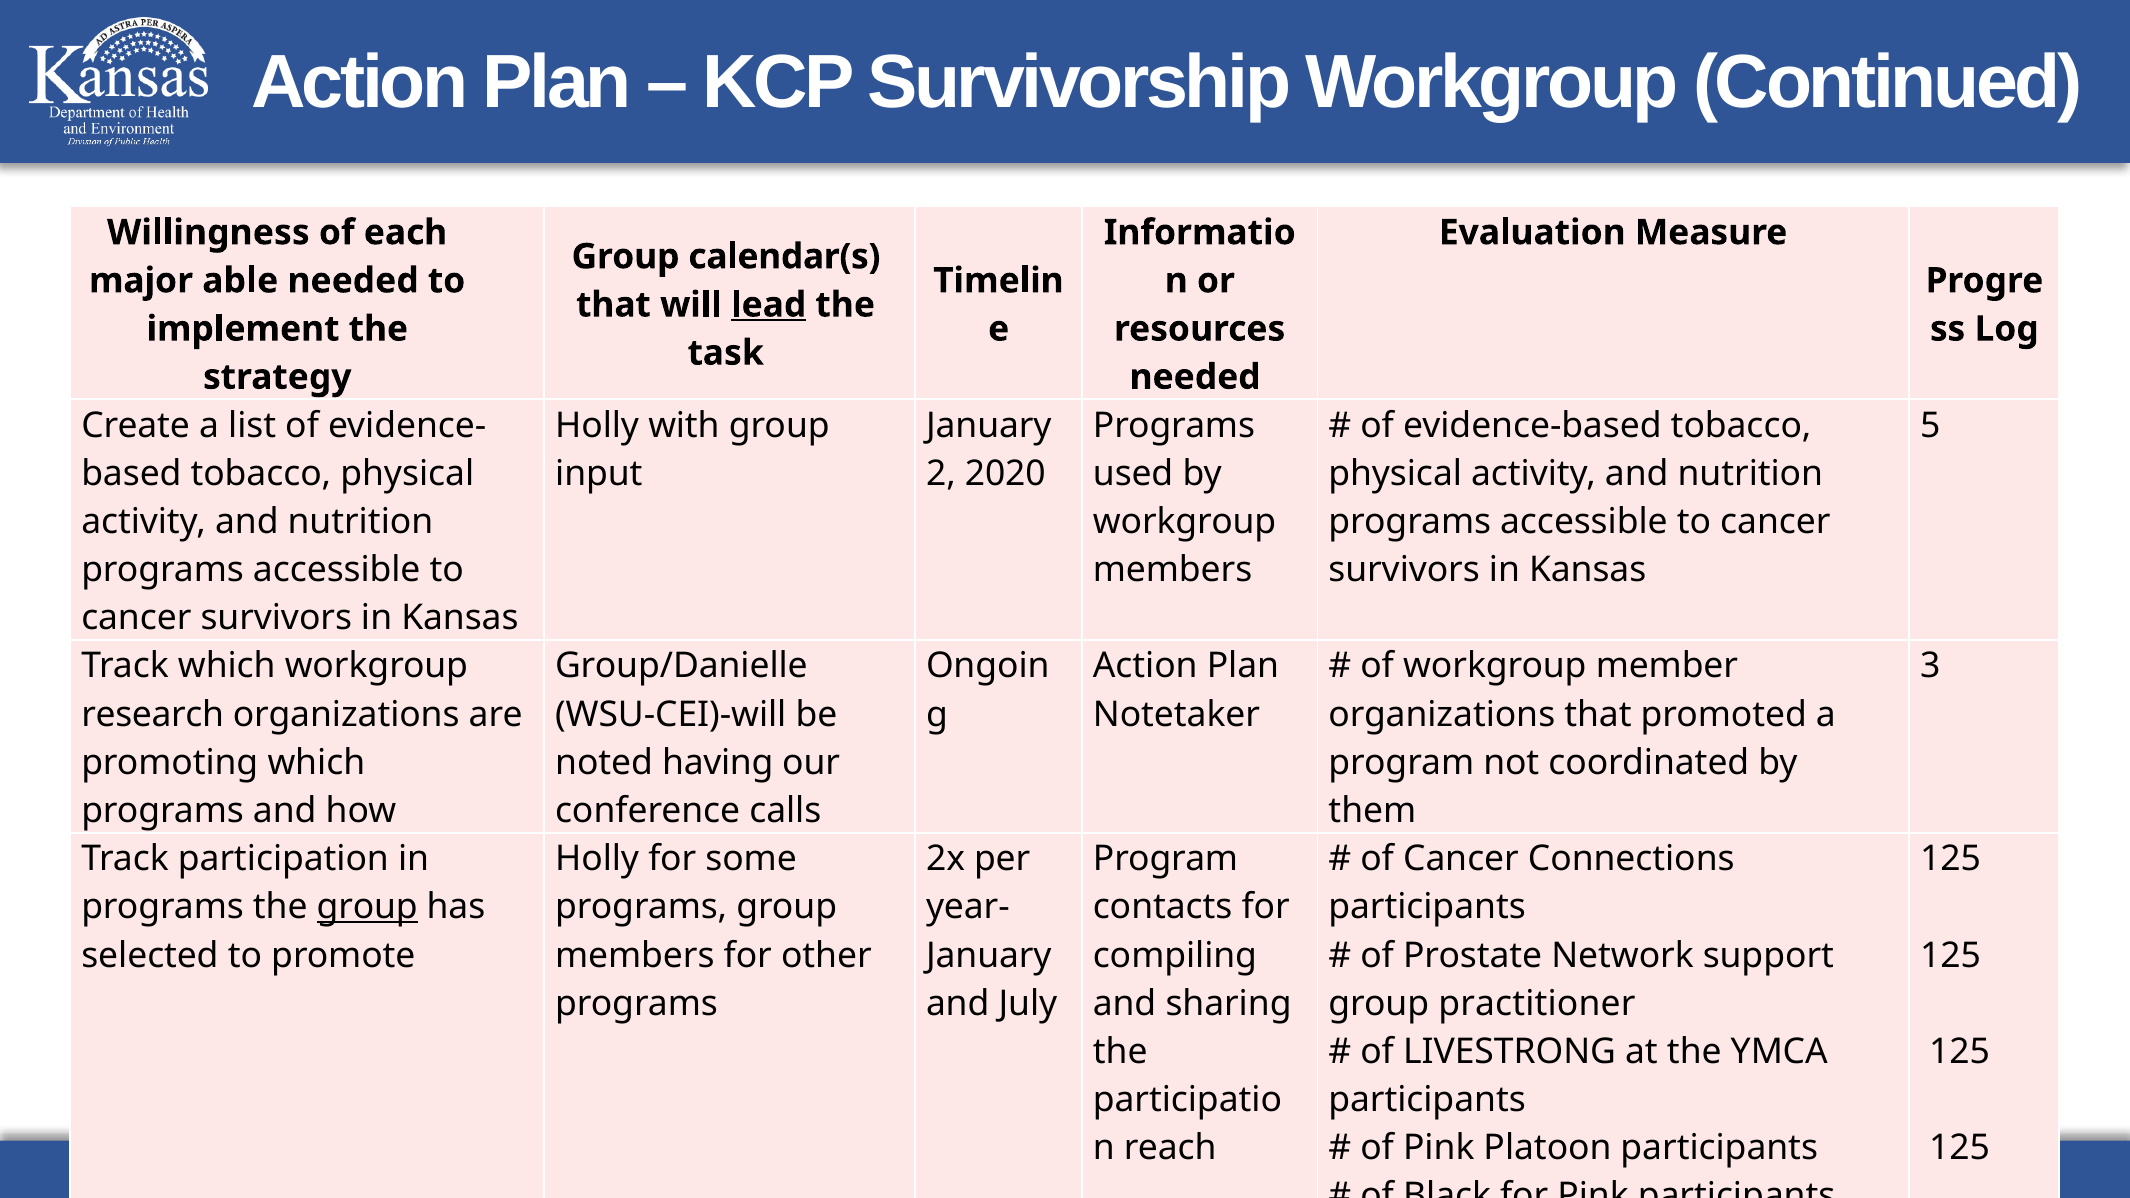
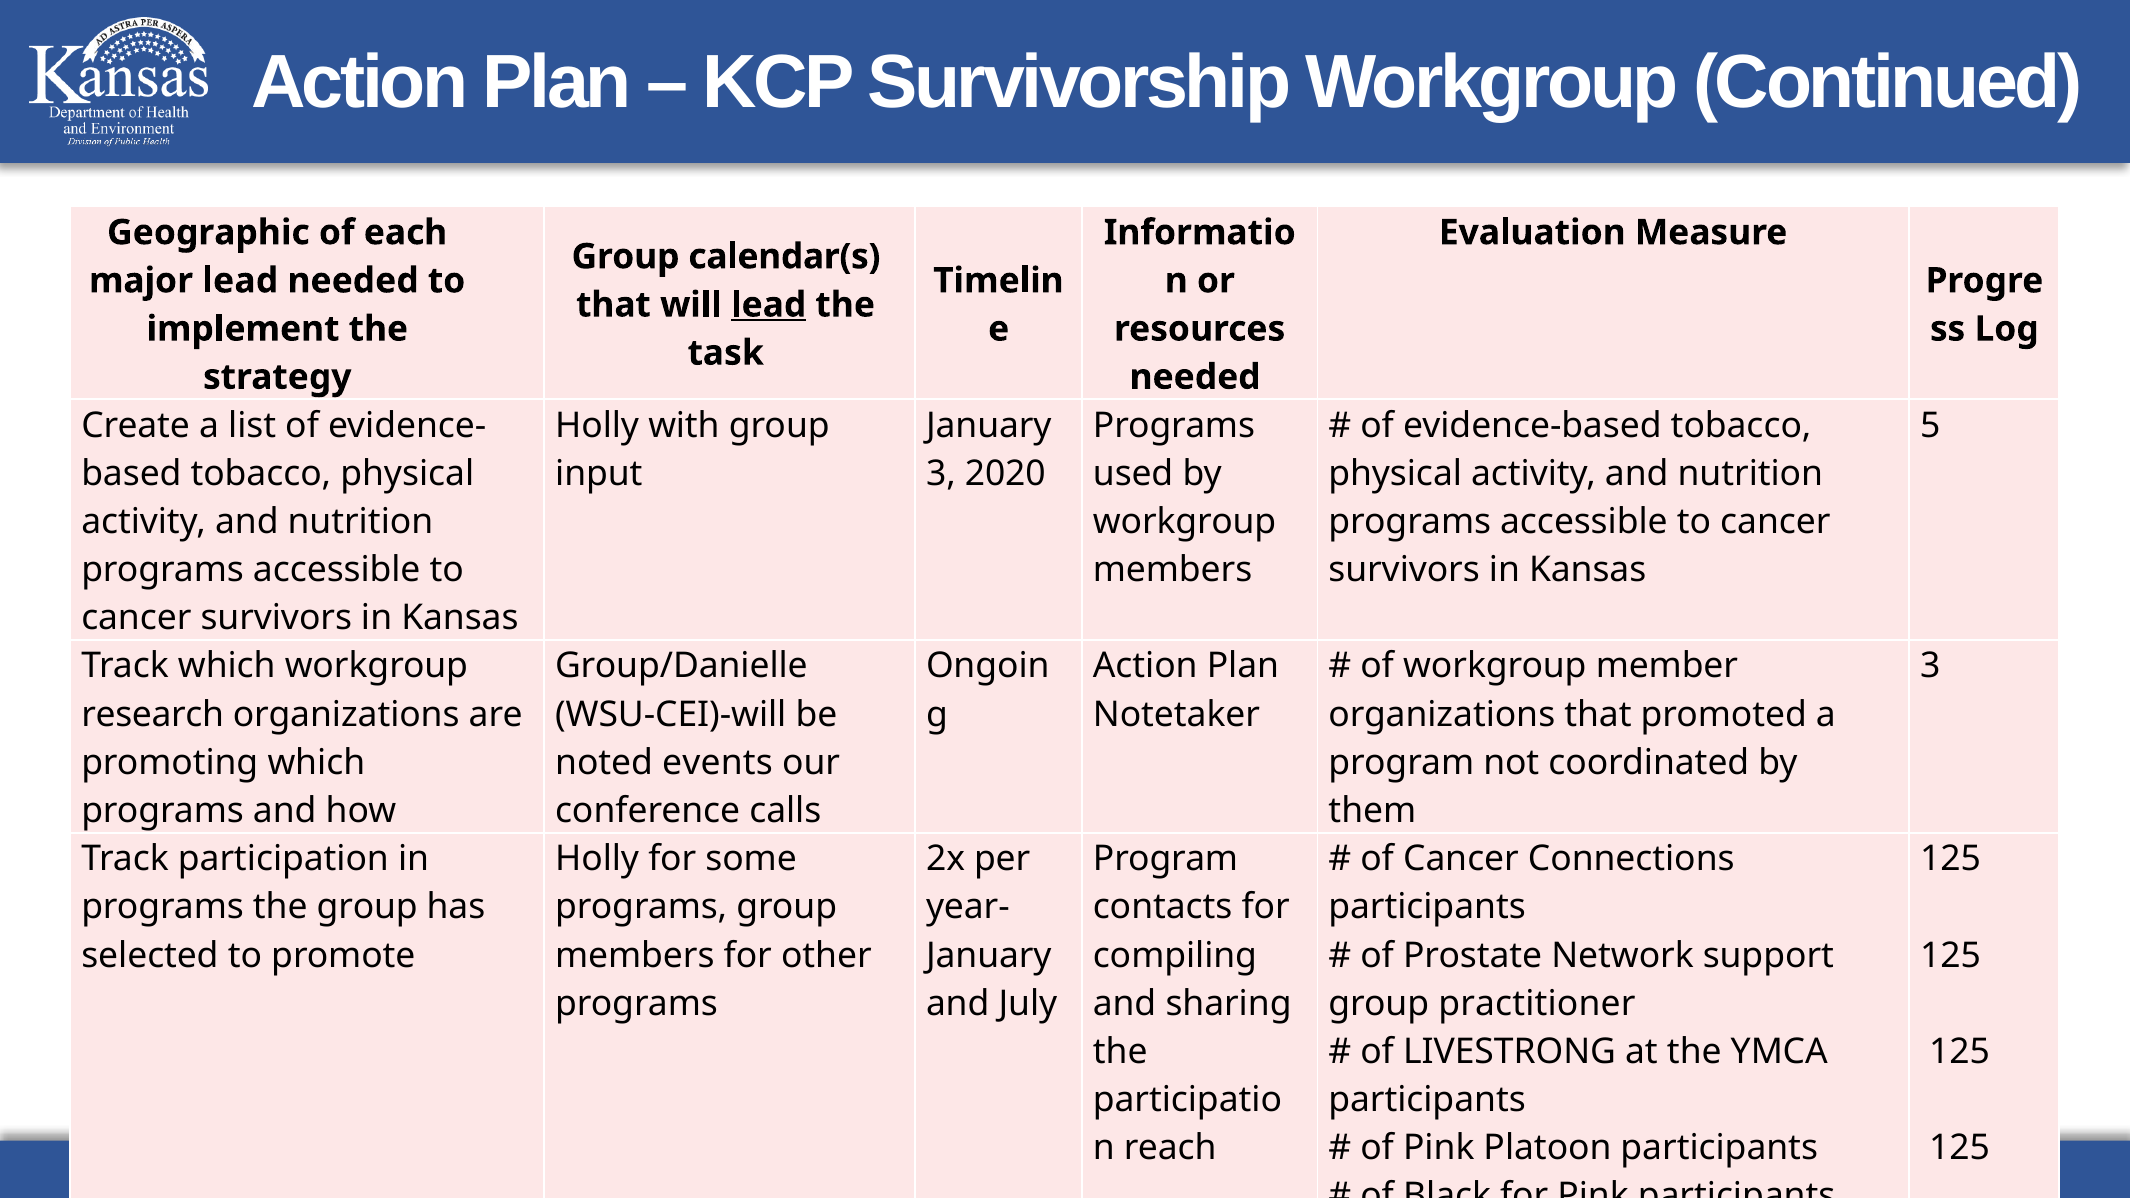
Willingness: Willingness -> Geographic (208, 233)
major able: able -> lead (240, 281)
2: 2 -> 3 (941, 474)
having: having -> events (718, 763)
group underline: present -> none (367, 907)
